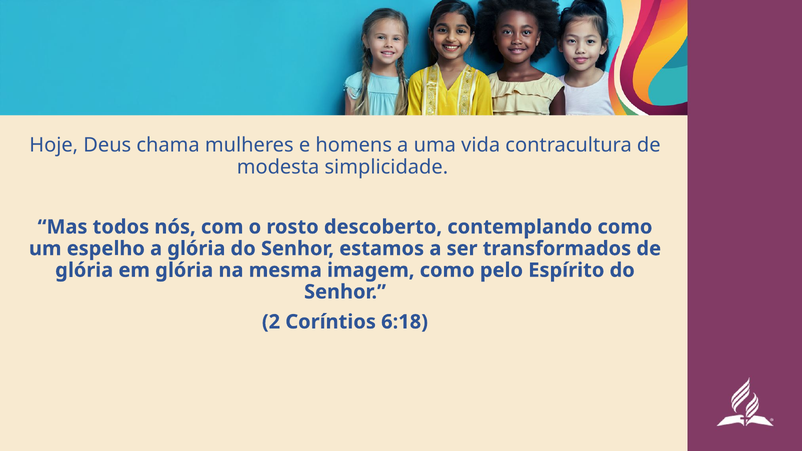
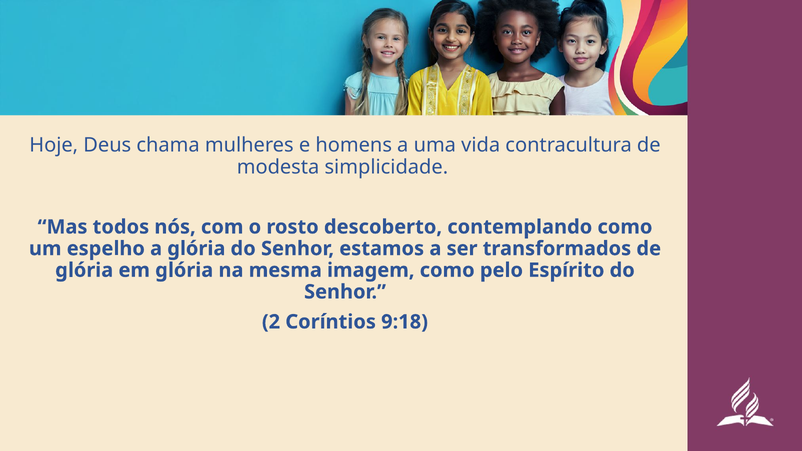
6:18: 6:18 -> 9:18 (405, 322)
